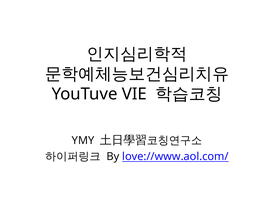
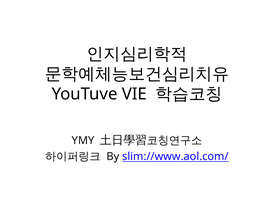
love://www.aol.com/: love://www.aol.com/ -> slim://www.aol.com/ (175, 157)
